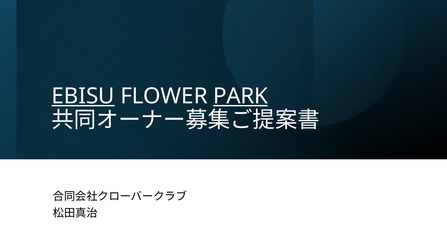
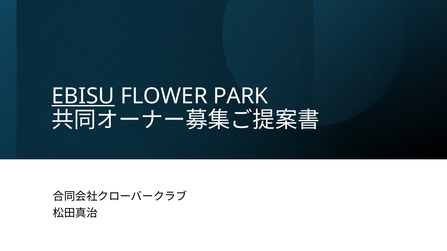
PARK underline: present -> none (241, 96)
